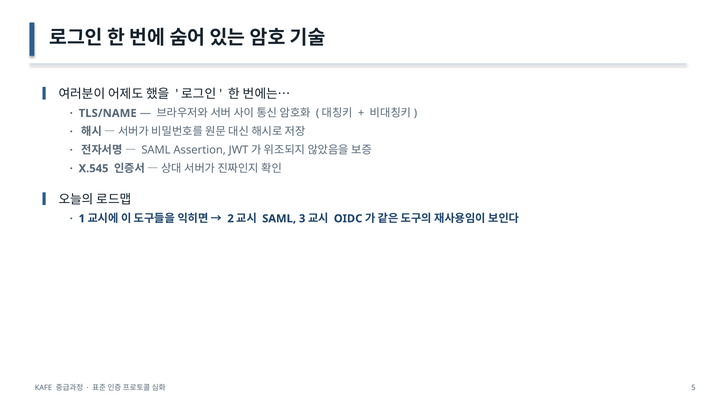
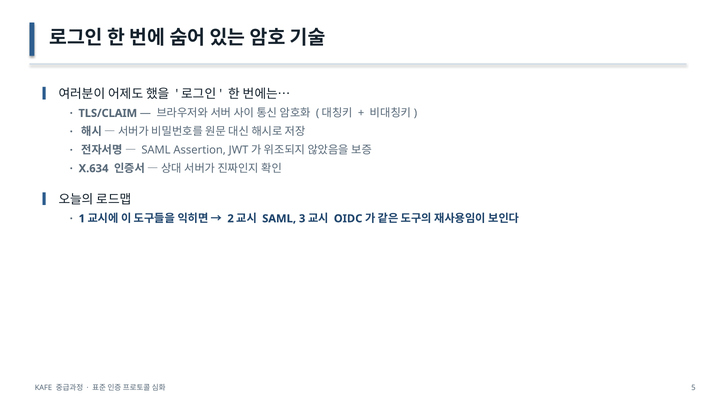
TLS/NAME: TLS/NAME -> TLS/CLAIM (108, 113)
X.545: X.545 -> X.634 (94, 168)
